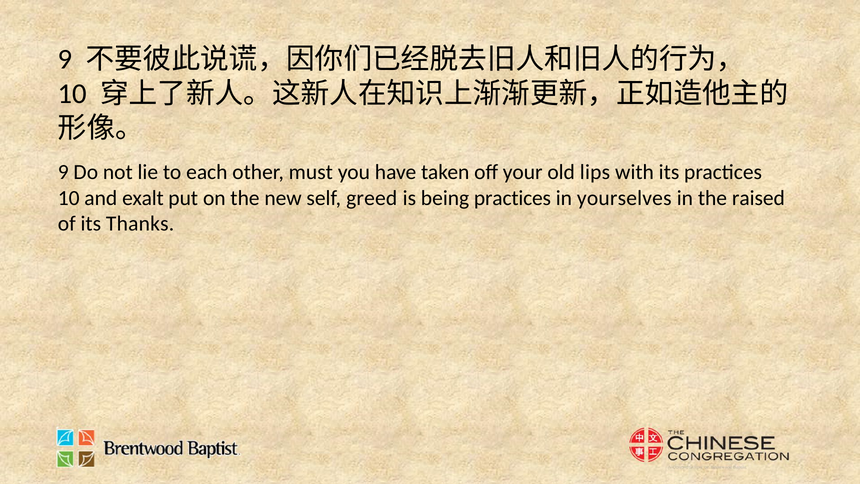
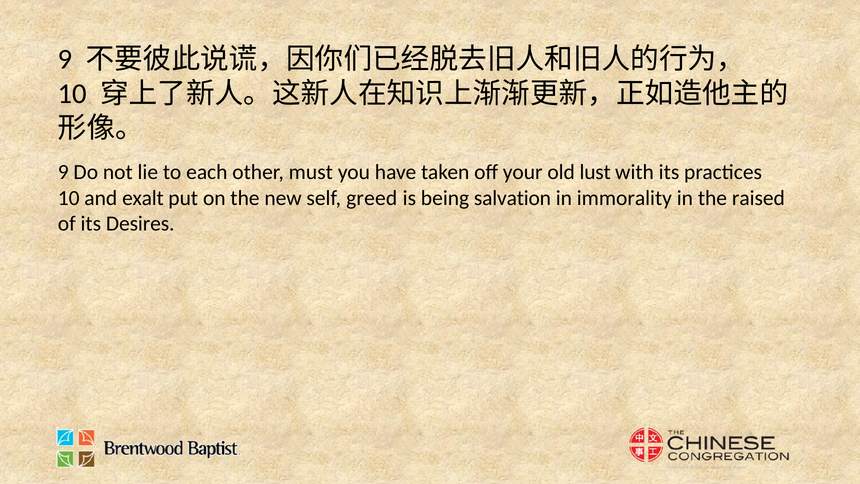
lips: lips -> lust (595, 172)
being practices: practices -> salvation (512, 198)
yourselves: yourselves -> immorality (624, 198)
Thanks: Thanks -> Desires (140, 224)
